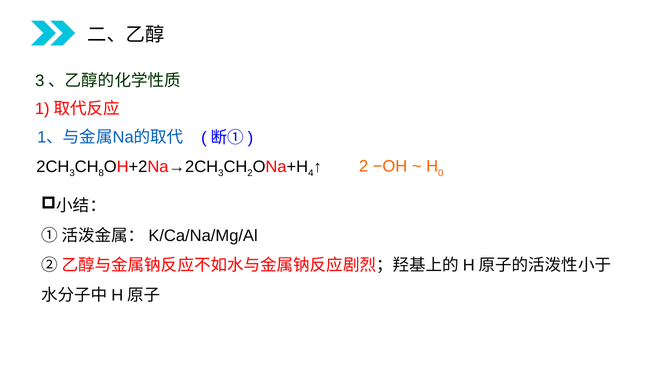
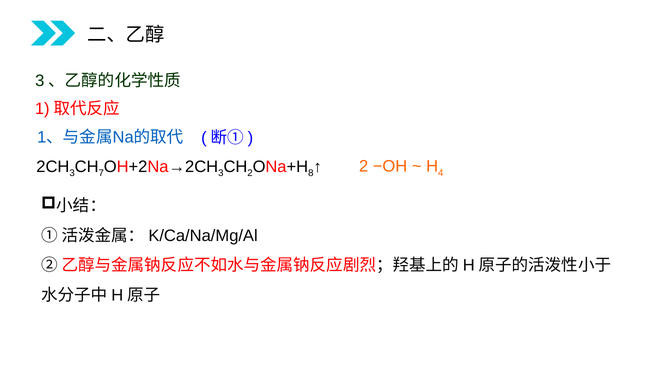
0: 0 -> 4 (441, 173)
8: 8 -> 7 (101, 173)
4: 4 -> 8 (311, 173)
